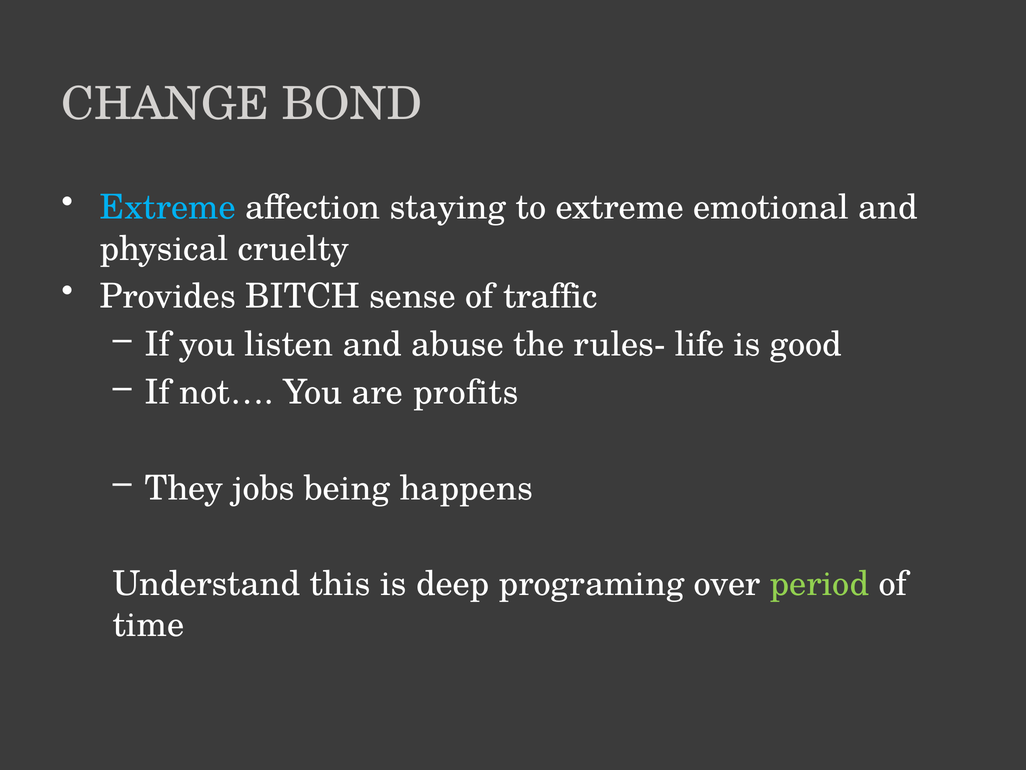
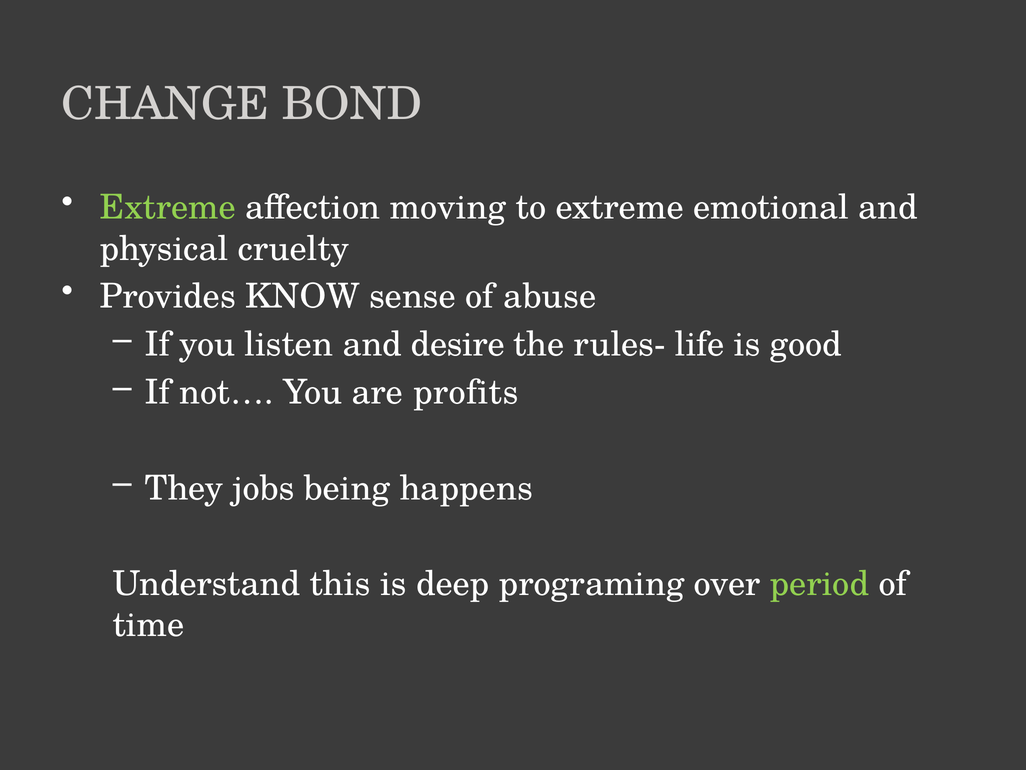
Extreme colour: light blue -> light green (168, 208)
staying: staying -> moving (448, 208)
BITCH: BITCH -> KNOW (303, 296)
traffic: traffic -> abuse (550, 296)
abuse: abuse -> desire (458, 344)
